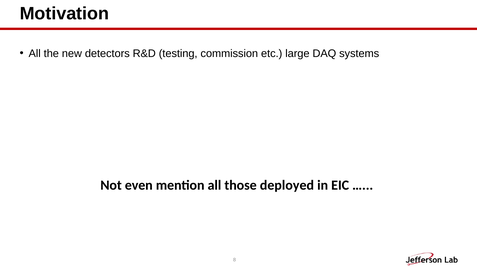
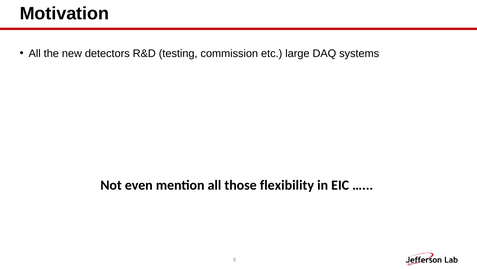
deployed: deployed -> flexibility (287, 185)
